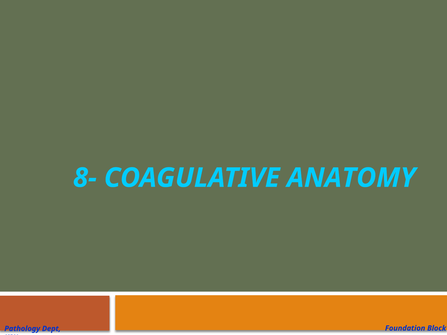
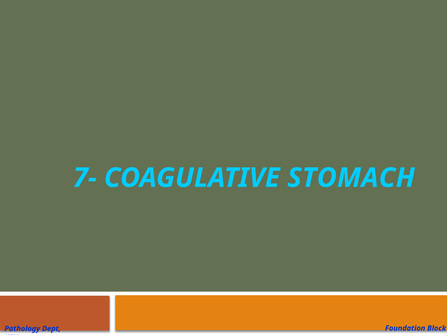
8-: 8- -> 7- (85, 178)
ANATOMY: ANATOMY -> STOMACH (351, 178)
